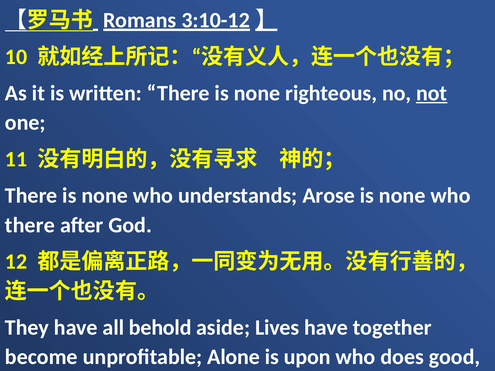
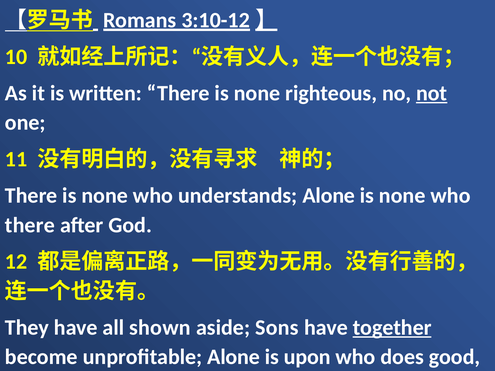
understands Arose: Arose -> Alone (329, 196)
behold: behold -> shown (160, 328)
Lives: Lives -> Sons (277, 328)
together underline: none -> present (392, 328)
